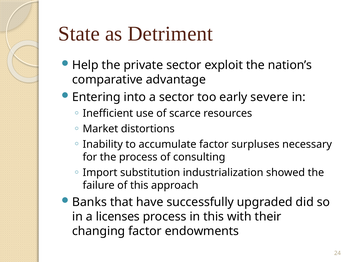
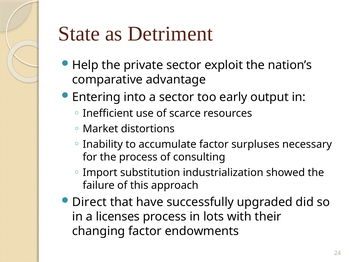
severe: severe -> output (270, 97)
Banks: Banks -> Direct (90, 202)
in this: this -> lots (214, 216)
